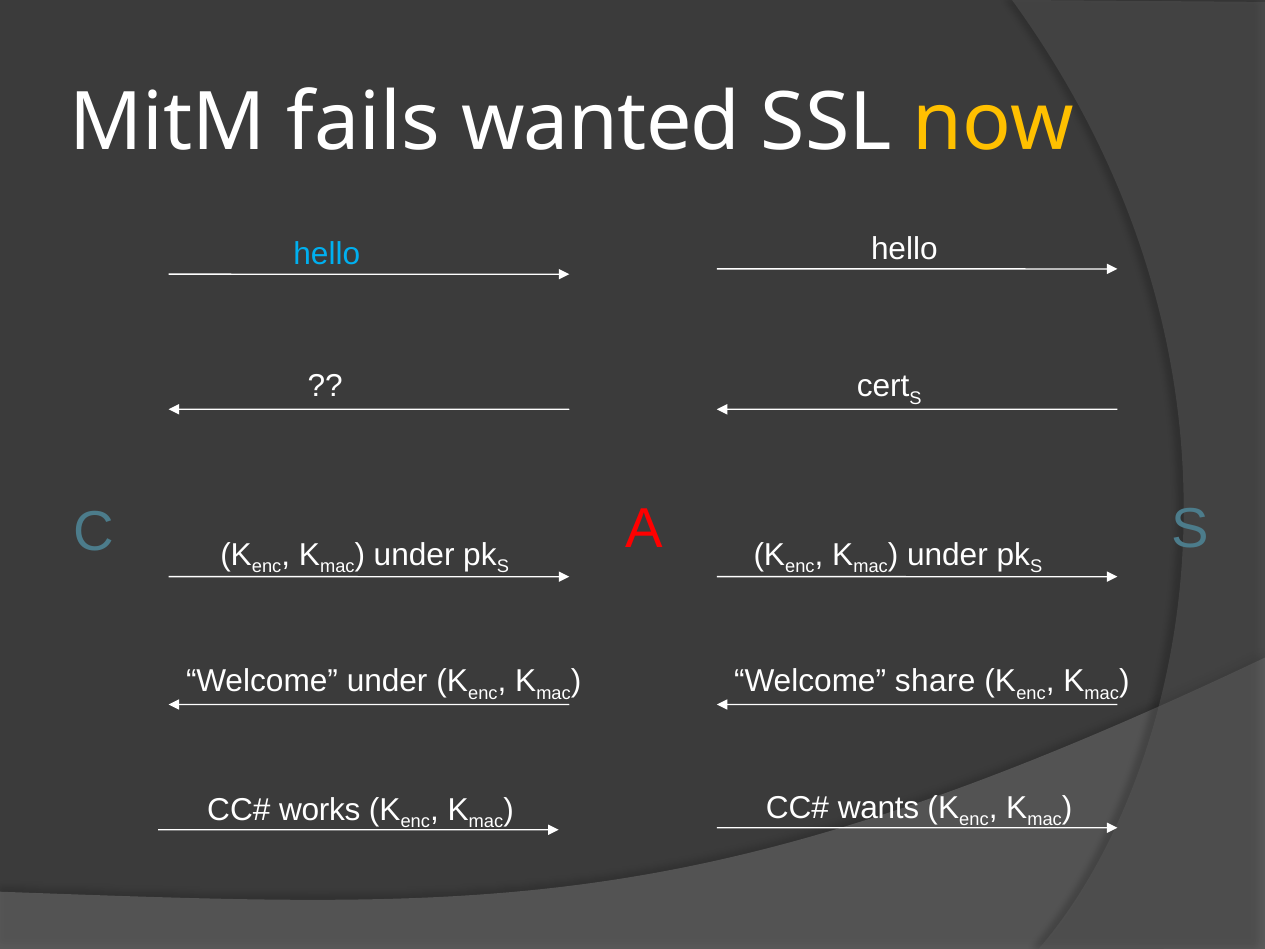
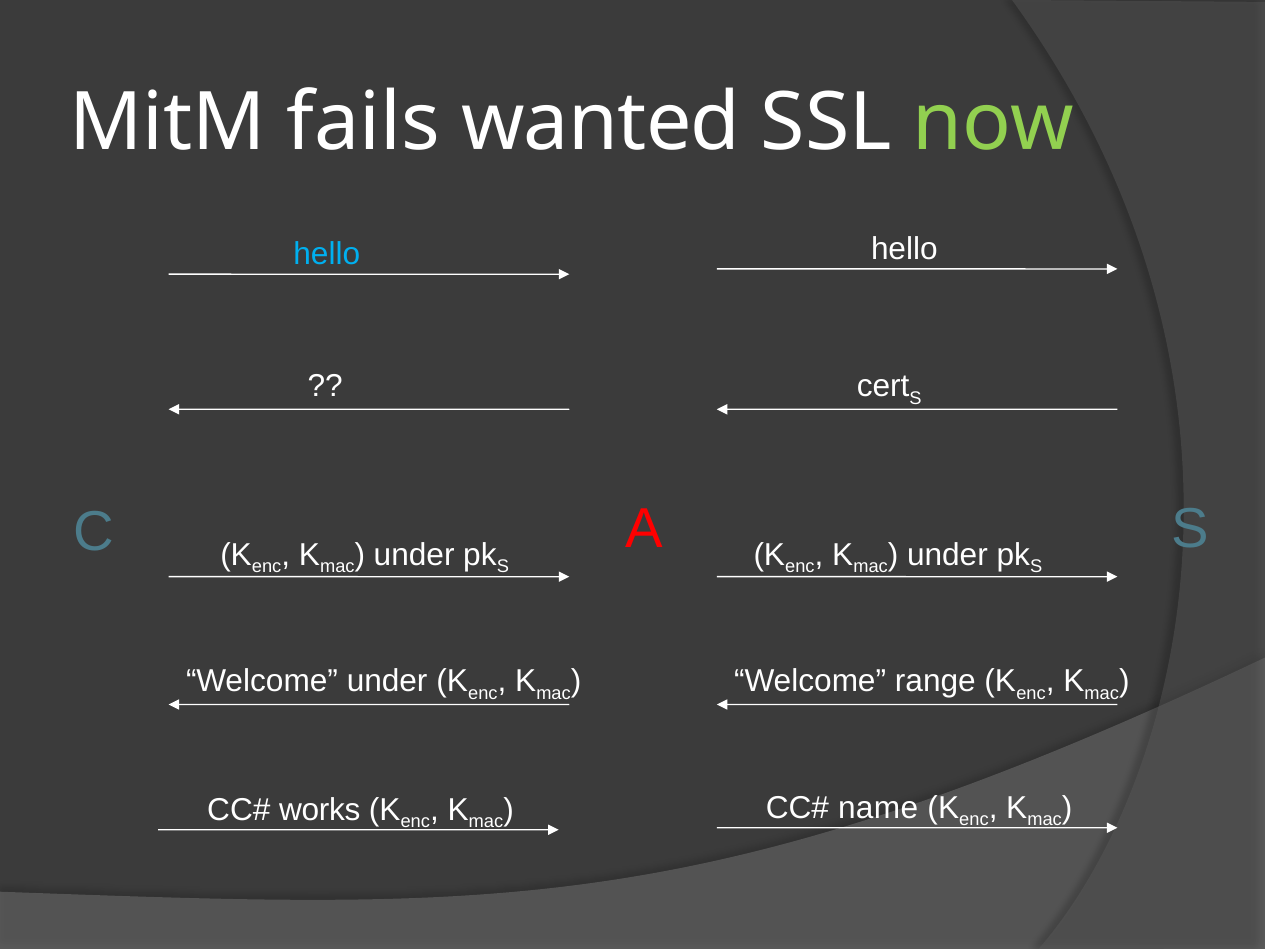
now colour: yellow -> light green (993, 123)
share: share -> range (935, 681)
wants: wants -> name (878, 807)
